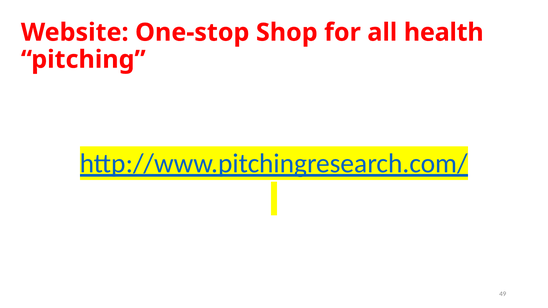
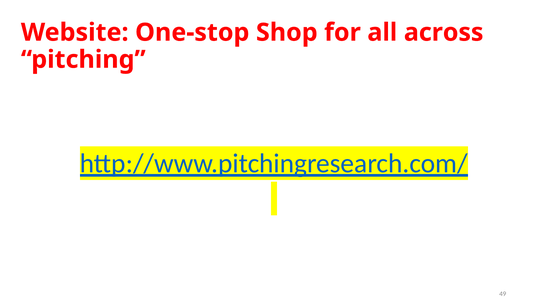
health: health -> across (444, 32)
